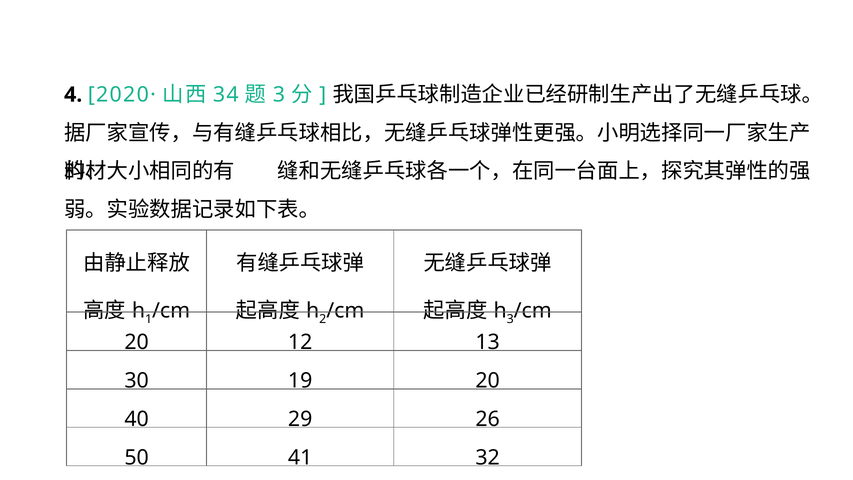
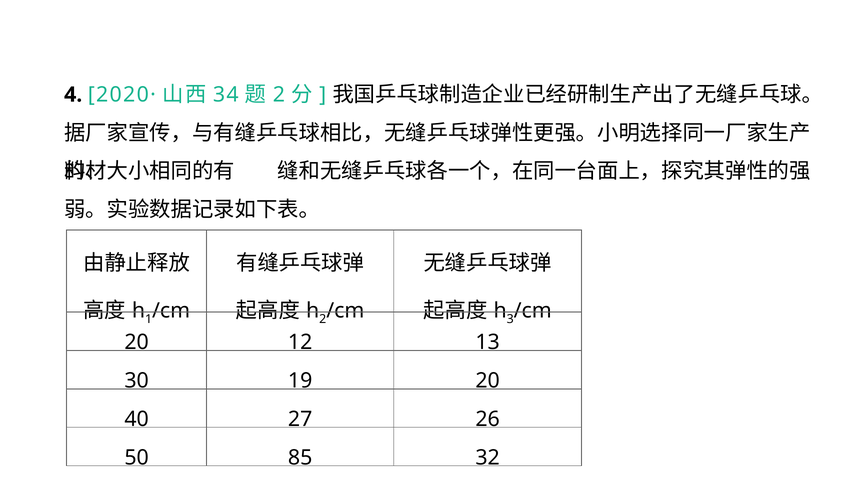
3: 3 -> 2 (279, 95)
29: 29 -> 27 (300, 419)
41: 41 -> 85 (300, 458)
